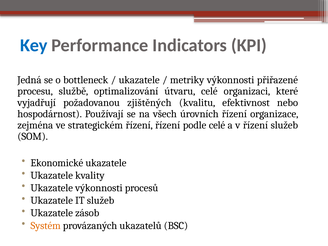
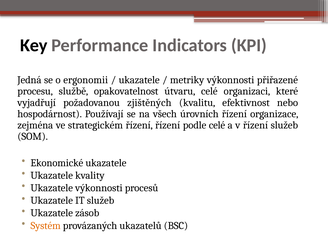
Key colour: blue -> black (34, 45)
bottleneck: bottleneck -> ergonomii (86, 80)
optimalizování: optimalizování -> opakovatelnost (126, 91)
